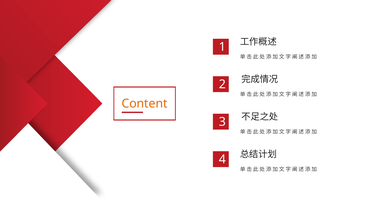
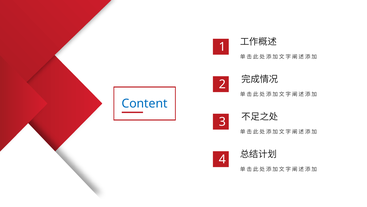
Content colour: orange -> blue (145, 103)
